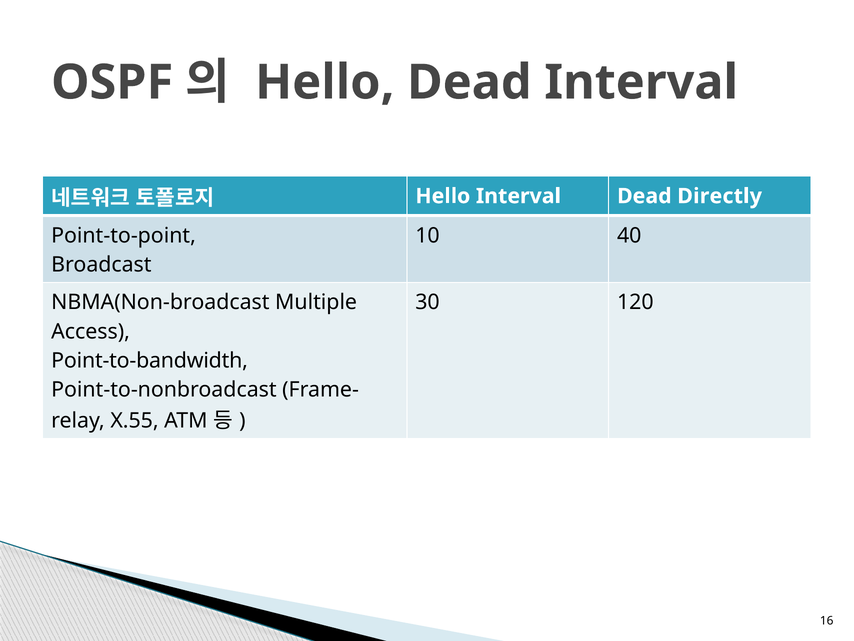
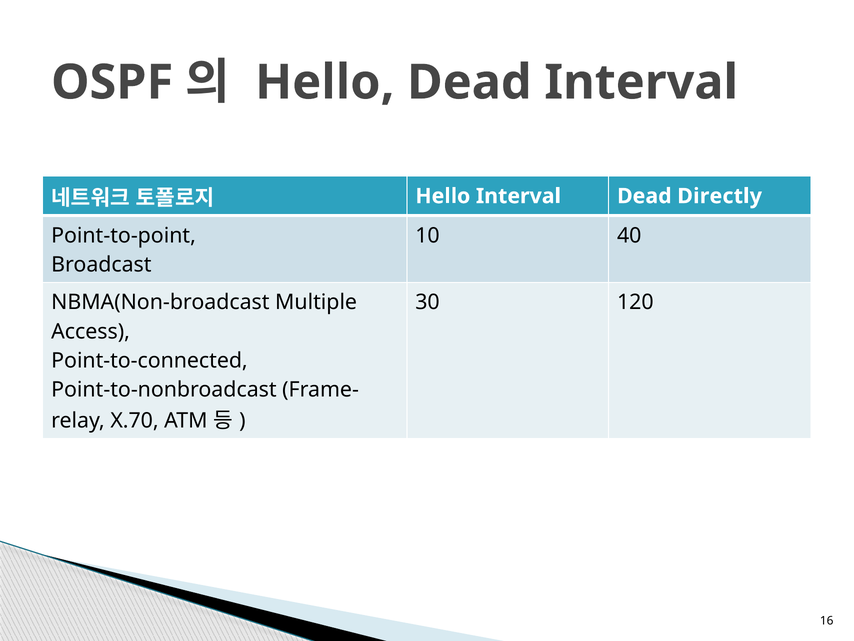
Point-to-bandwidth: Point-to-bandwidth -> Point-to-connected (149, 360)
X.55: X.55 -> X.70 (135, 420)
